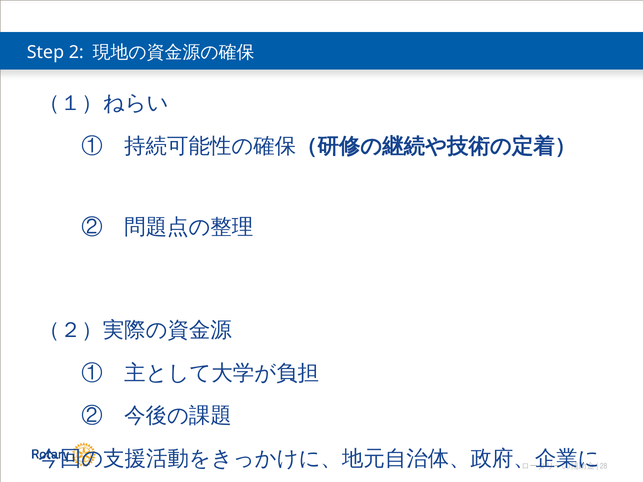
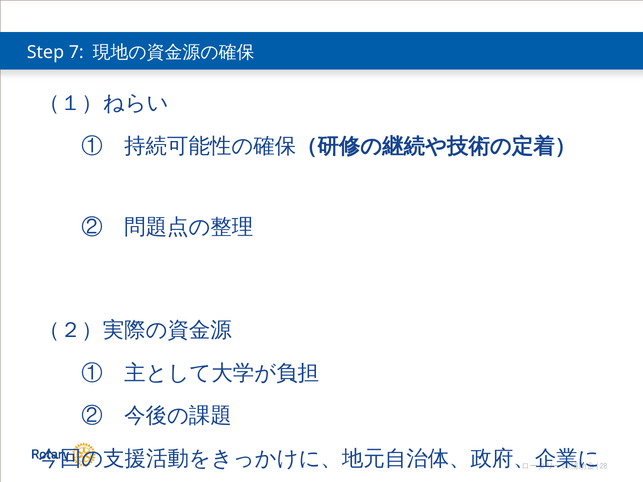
2: 2 -> 7 (76, 52)
